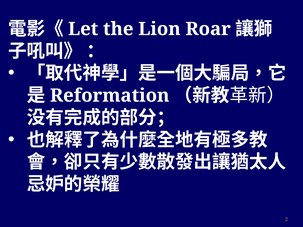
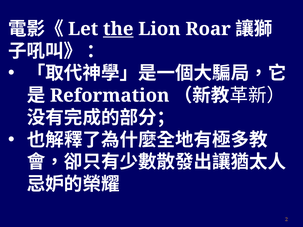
the underline: none -> present (118, 29)
